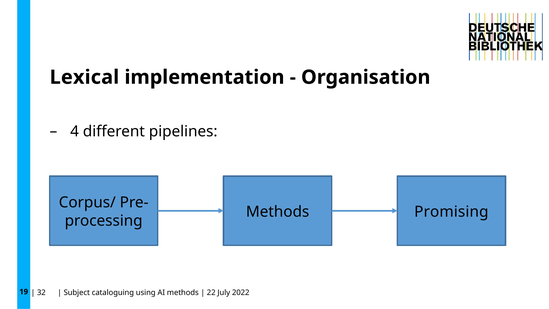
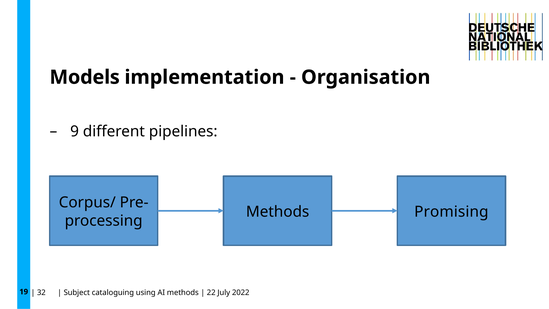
Lexical: Lexical -> Models (85, 77)
4: 4 -> 9 (75, 131)
